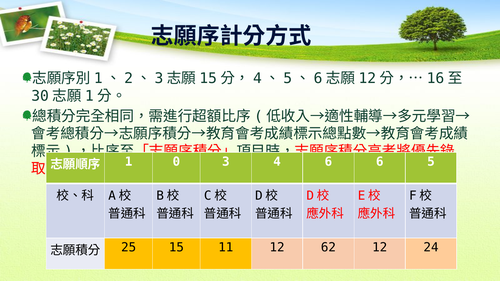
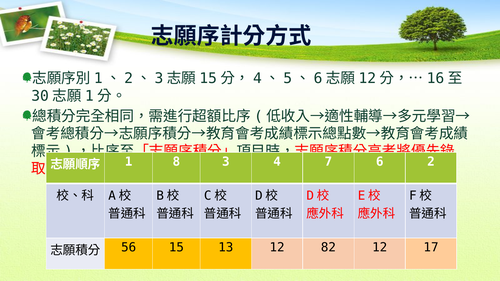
0: 0 -> 8 (176, 162)
4 6: 6 -> 7 (328, 162)
5: 5 -> 2 (431, 162)
25: 25 -> 56 (129, 248)
11: 11 -> 13 (226, 248)
62: 62 -> 82 (328, 248)
24: 24 -> 17 (431, 248)
